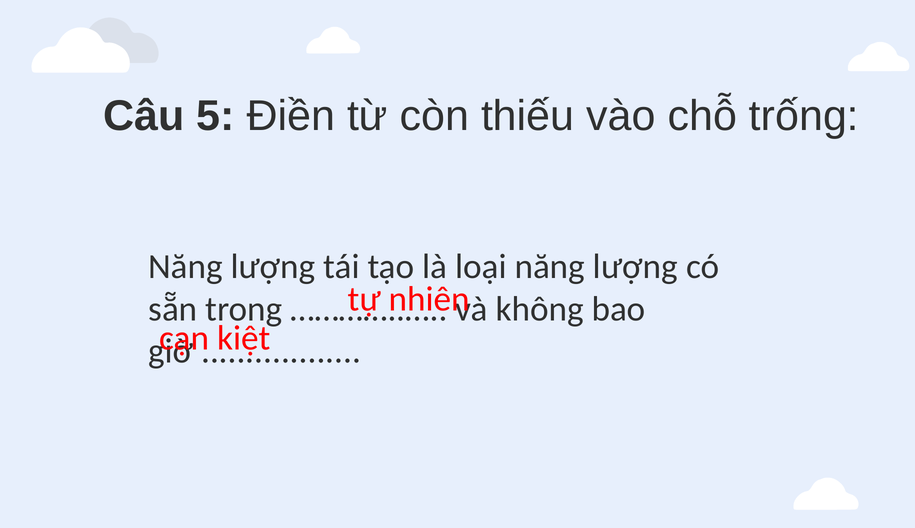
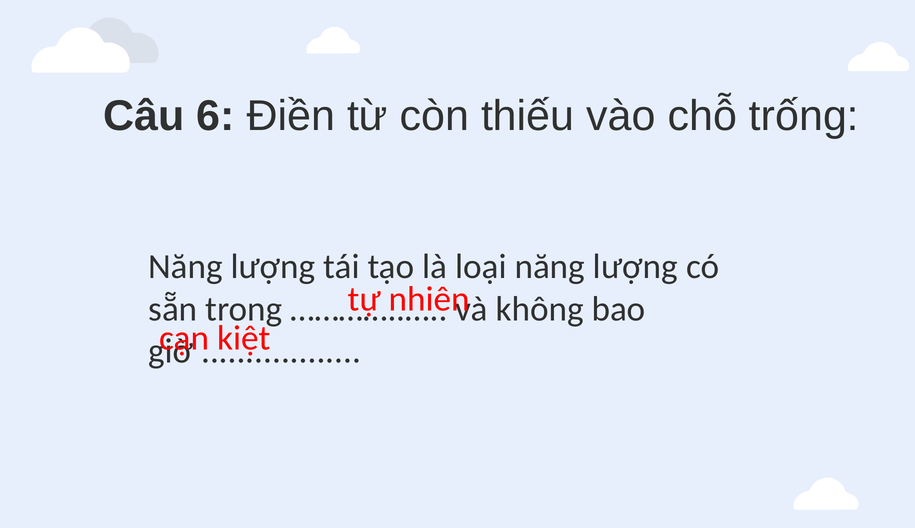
5: 5 -> 6 (215, 116)
